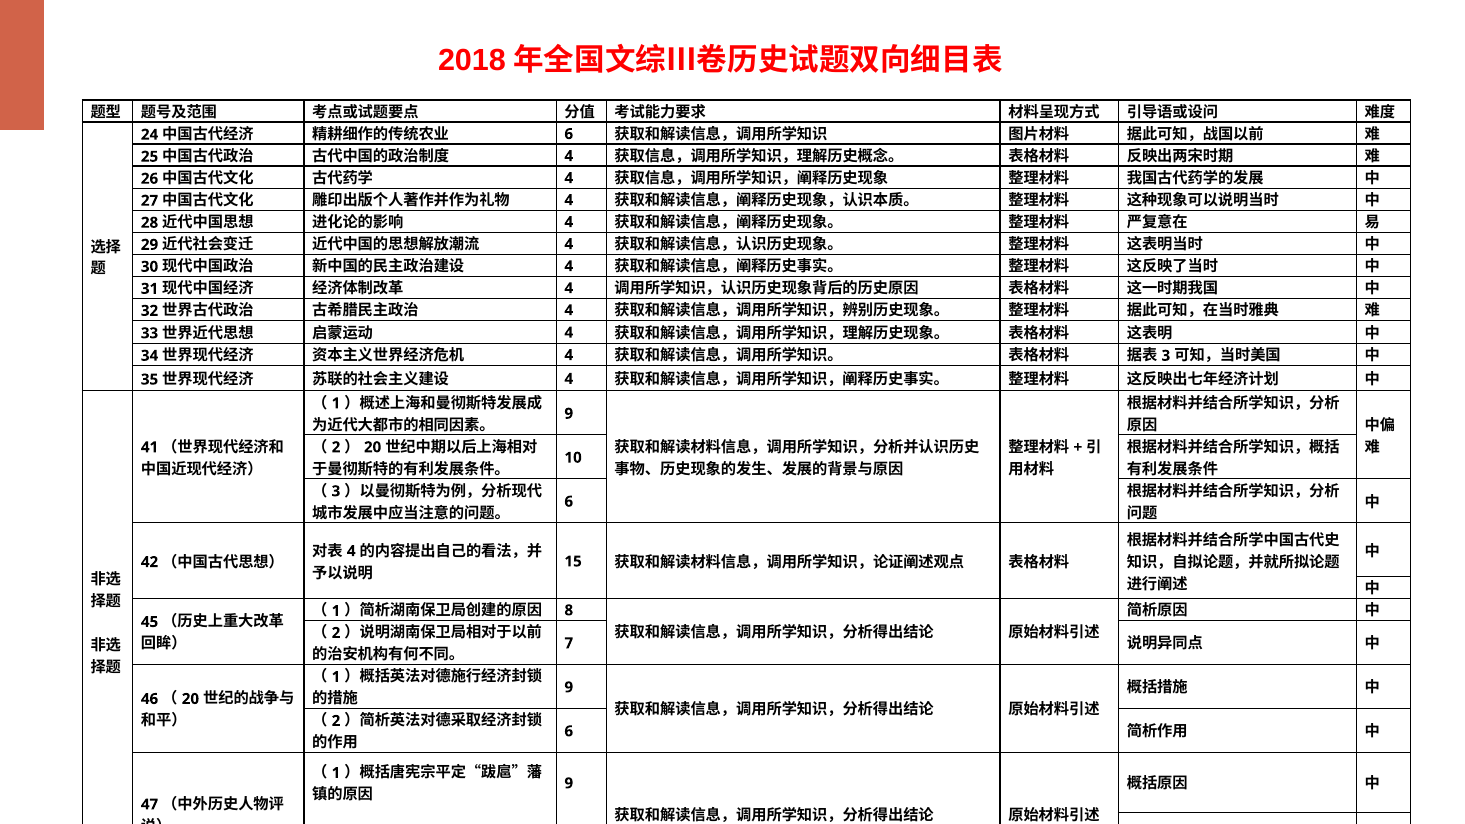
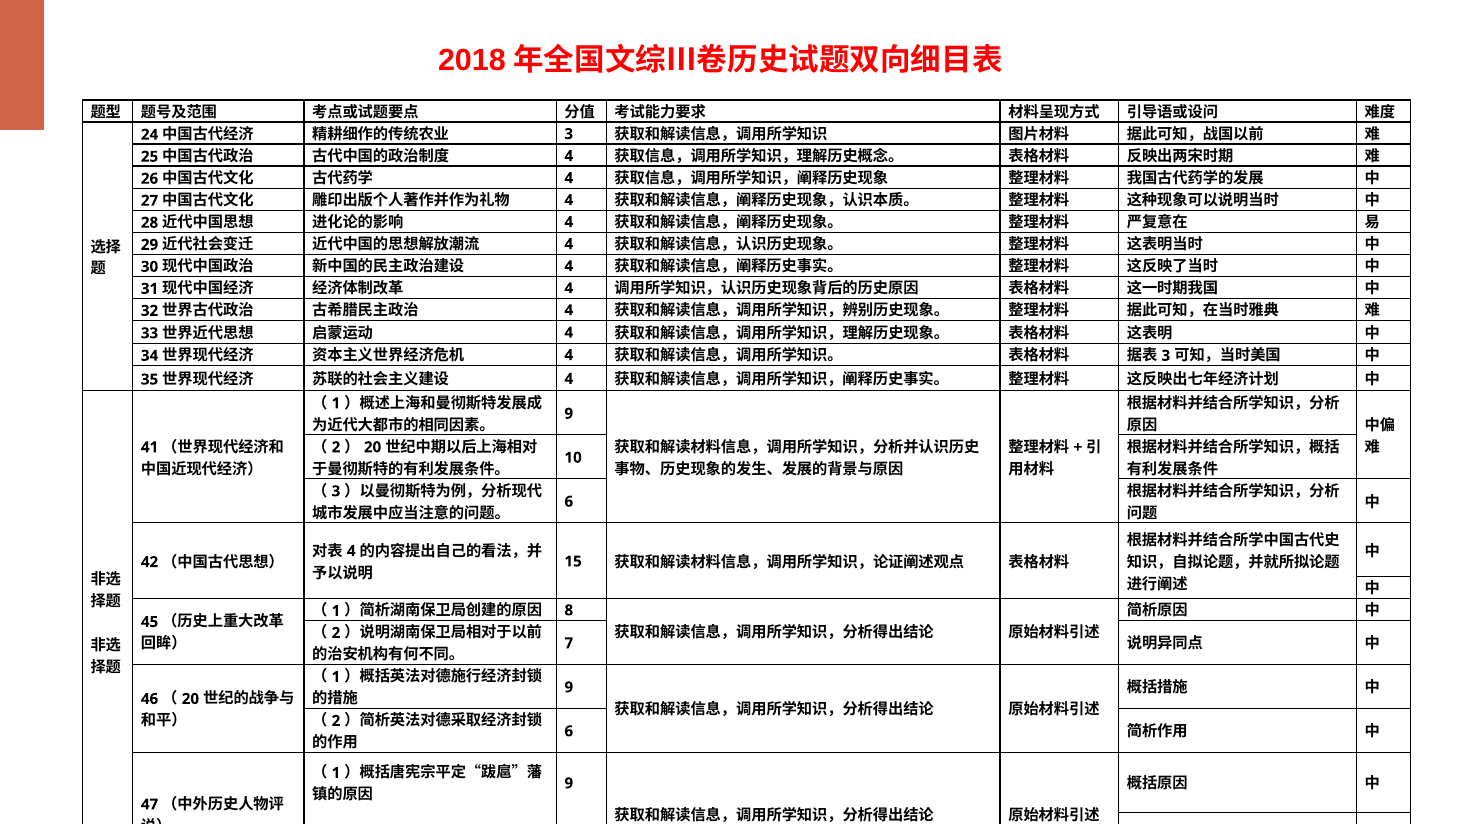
6: 6 -> 3 (569, 134)
